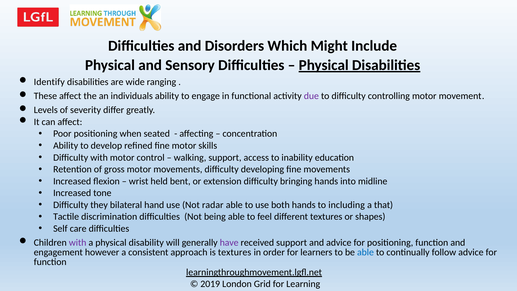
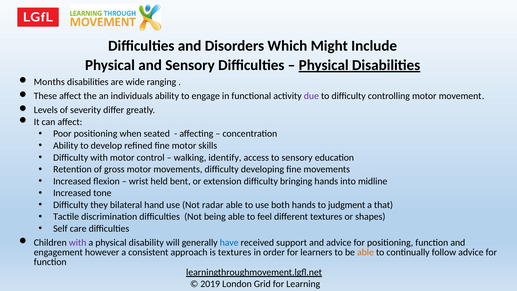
Identify: Identify -> Months (49, 82)
walking support: support -> identify (225, 157)
to inability: inability -> sensory (297, 157)
including: including -> judgment (347, 205)
have colour: purple -> blue (229, 242)
able colour: blue -> orange (365, 252)
